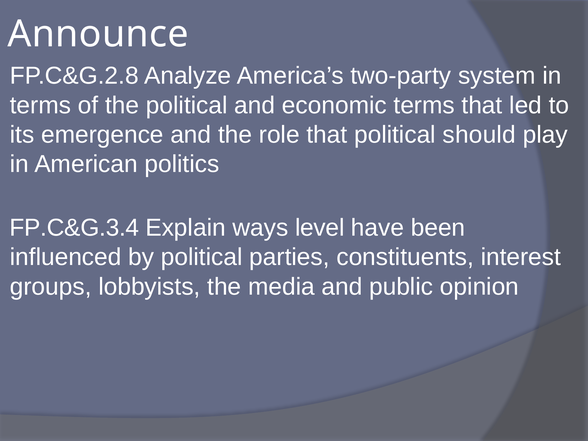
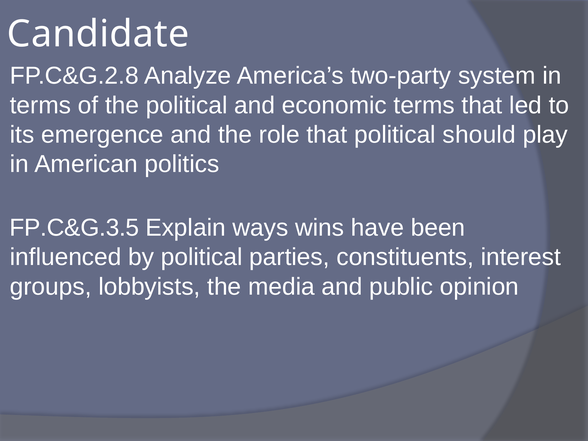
Announce: Announce -> Candidate (98, 34)
FP.C&G.3.4: FP.C&G.3.4 -> FP.C&G.3.5 (74, 228)
level: level -> wins (320, 228)
